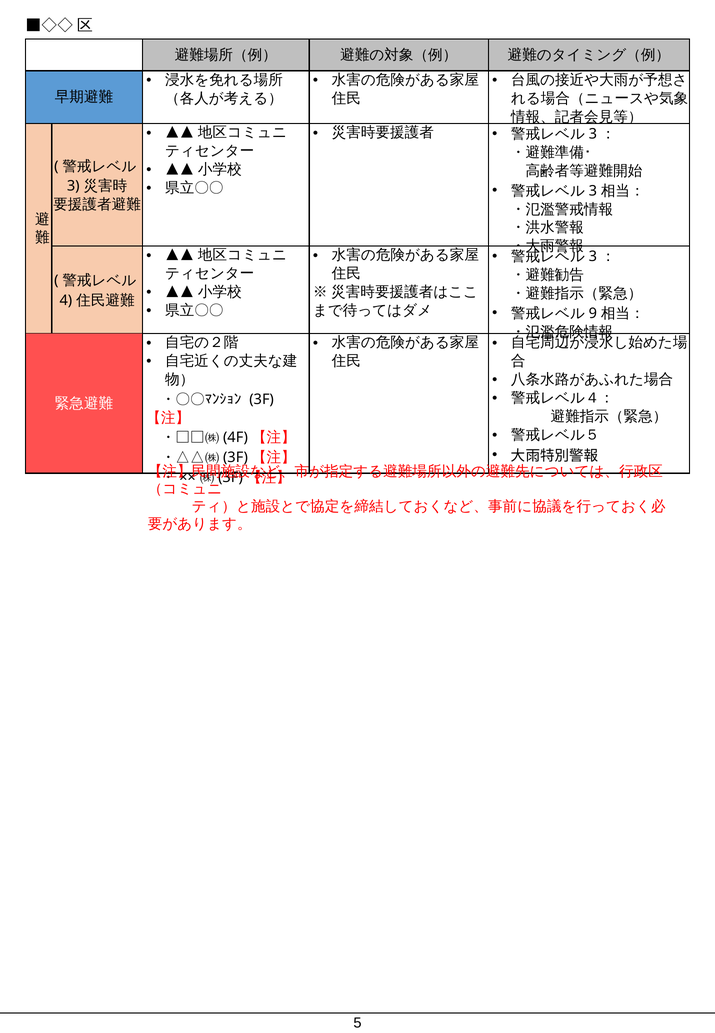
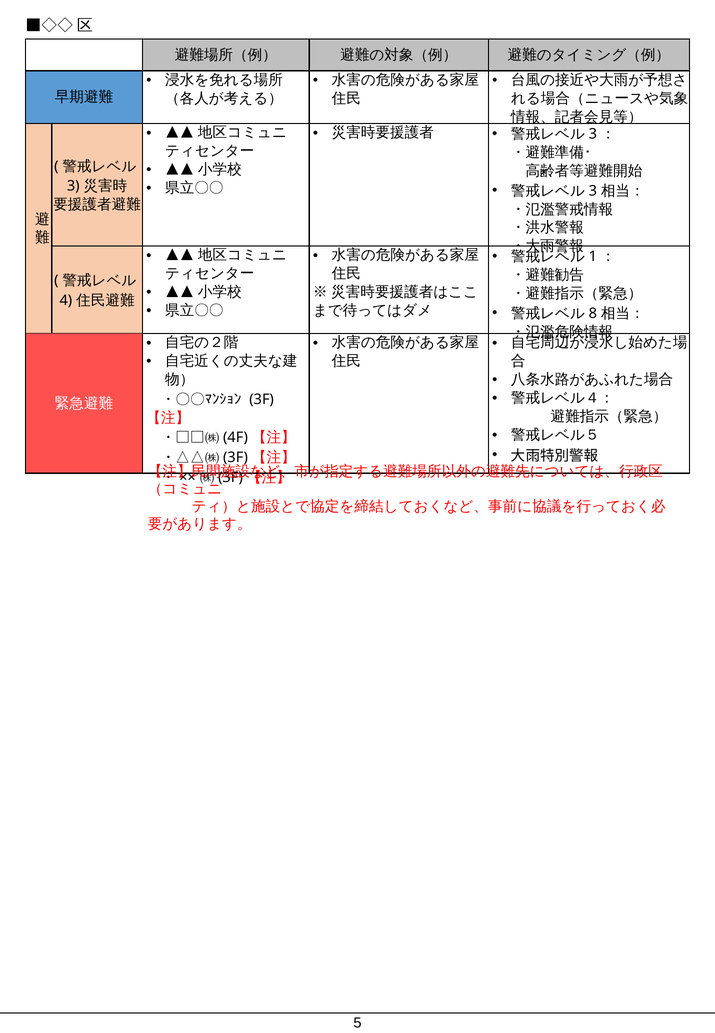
3: 3 -> 1 (593, 257)
9: 9 -> 8 (593, 313)
